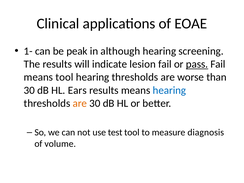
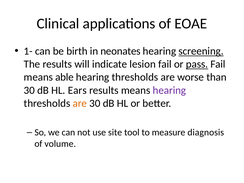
peak: peak -> birth (77, 51)
although: although -> neonates (120, 51)
screening underline: none -> present (201, 51)
means tool: tool -> able (65, 77)
hearing colour: blue -> purple (169, 90)
test: test -> site (115, 132)
